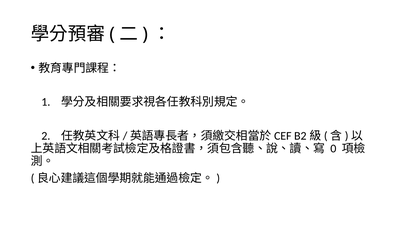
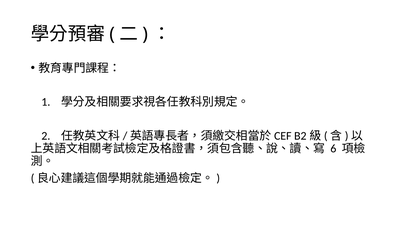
0: 0 -> 6 (333, 149)
